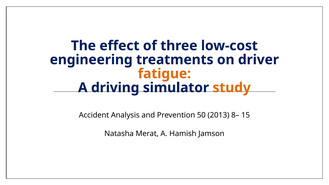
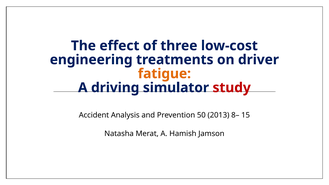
study colour: orange -> red (232, 88)
